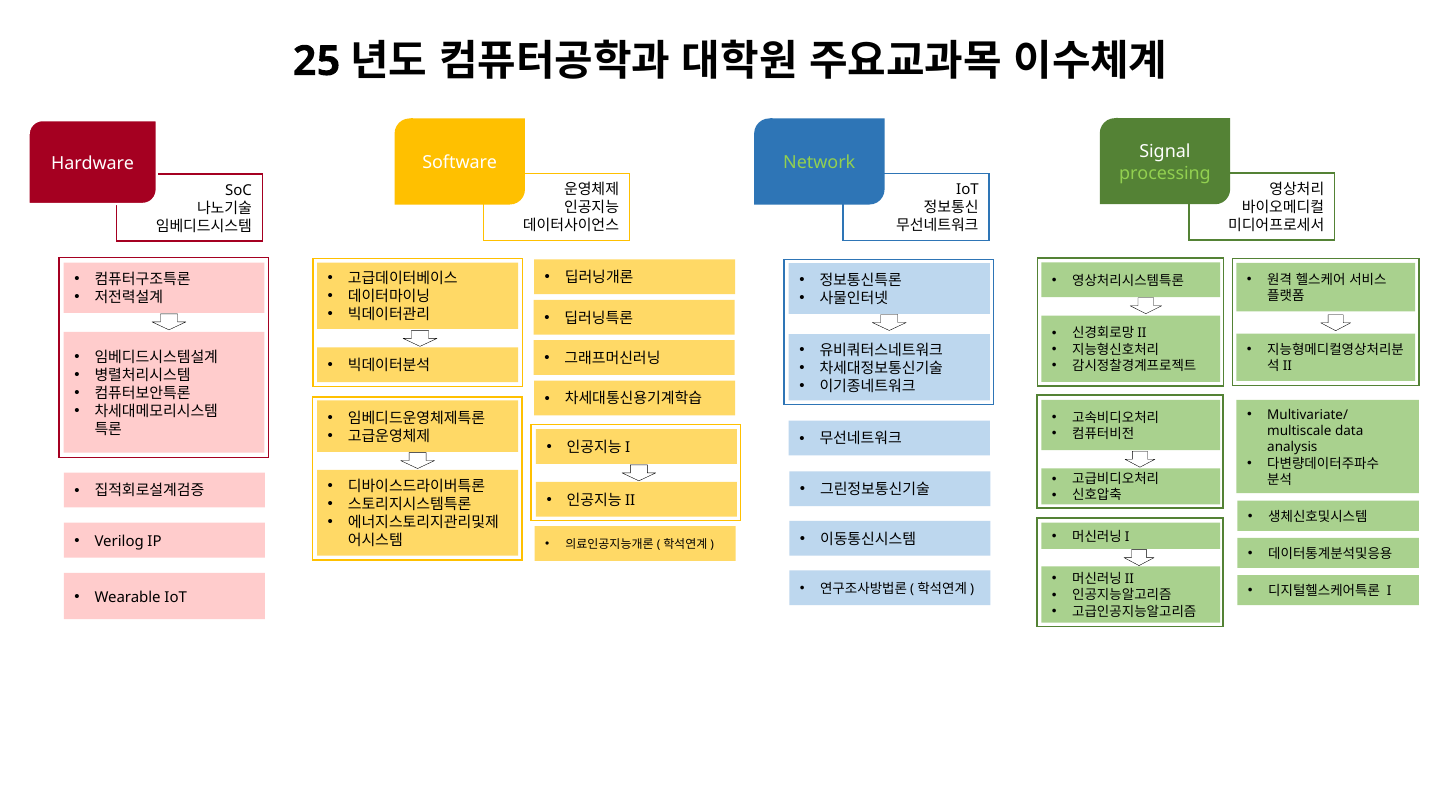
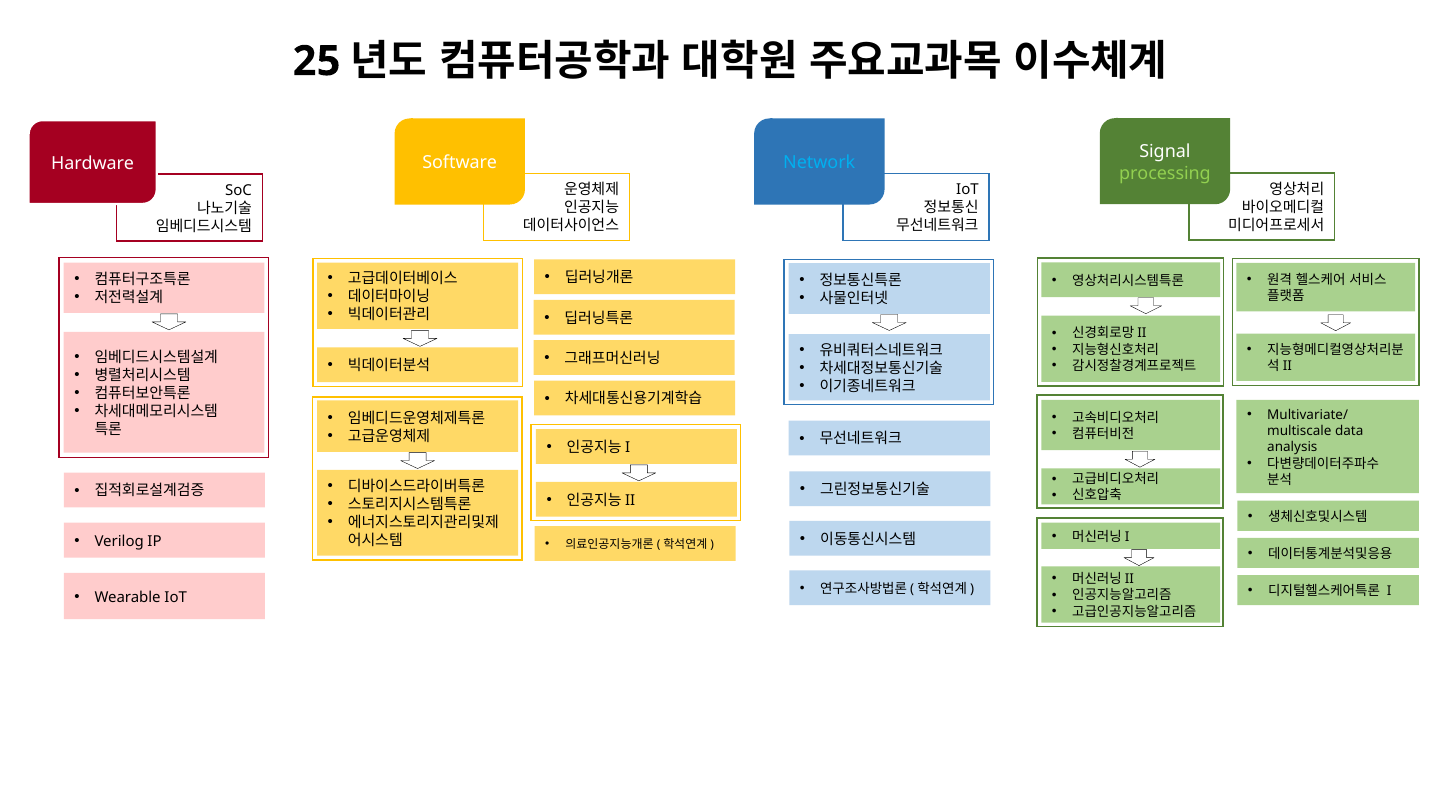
Network colour: light green -> light blue (819, 163)
